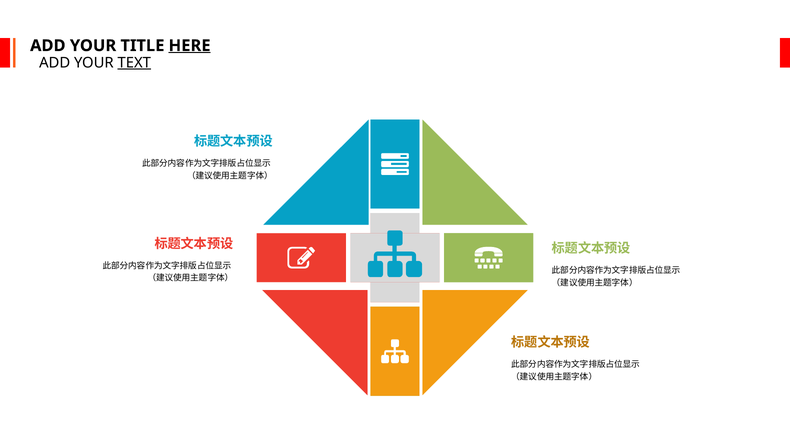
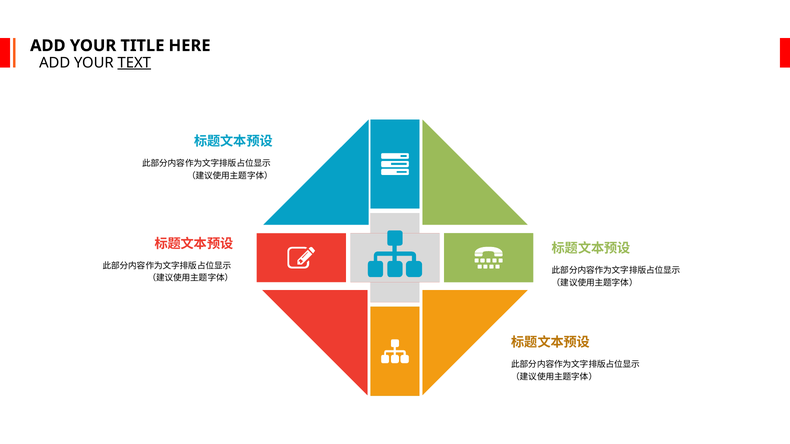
HERE underline: present -> none (190, 46)
